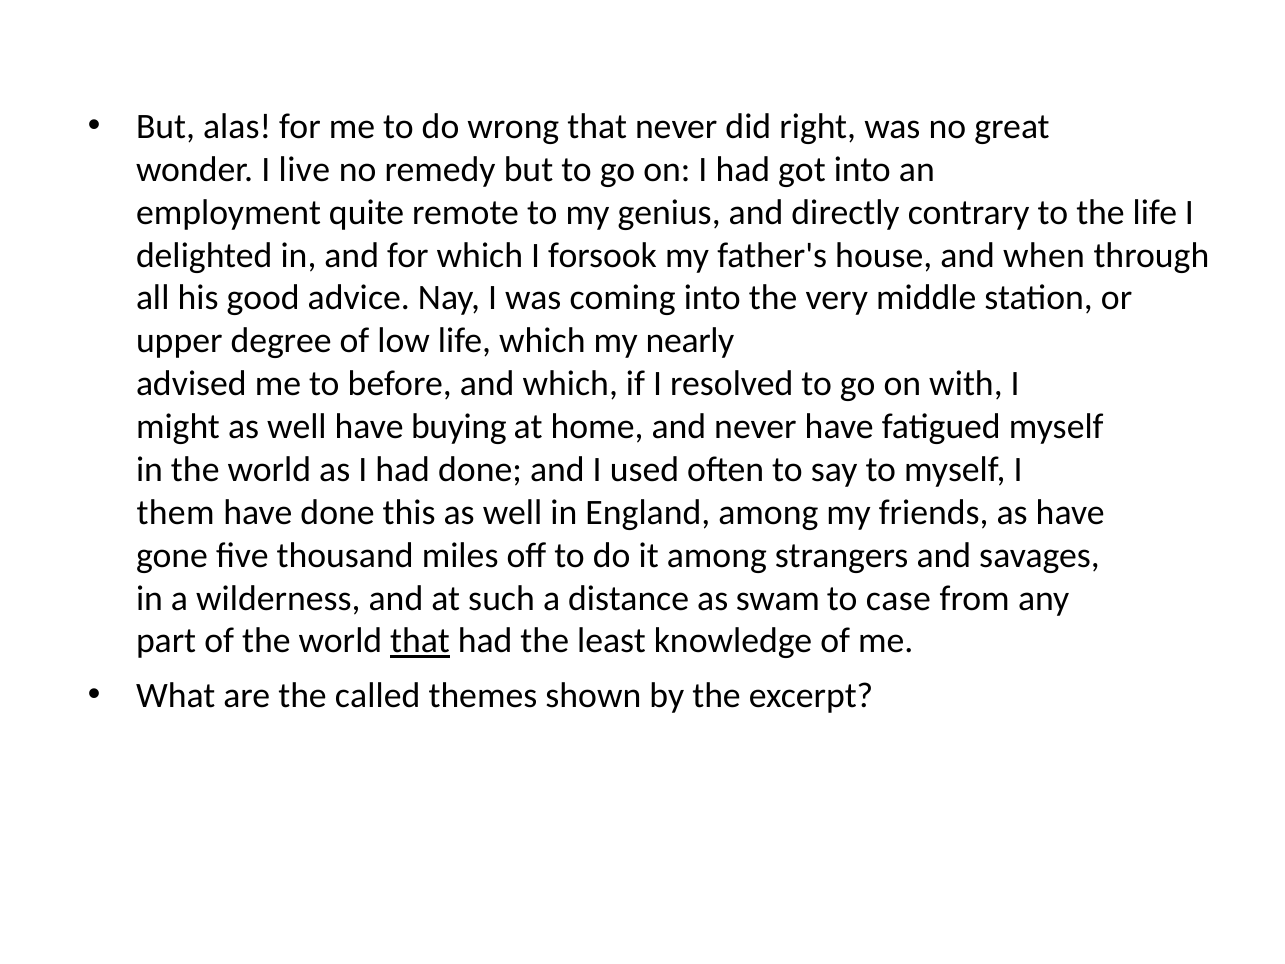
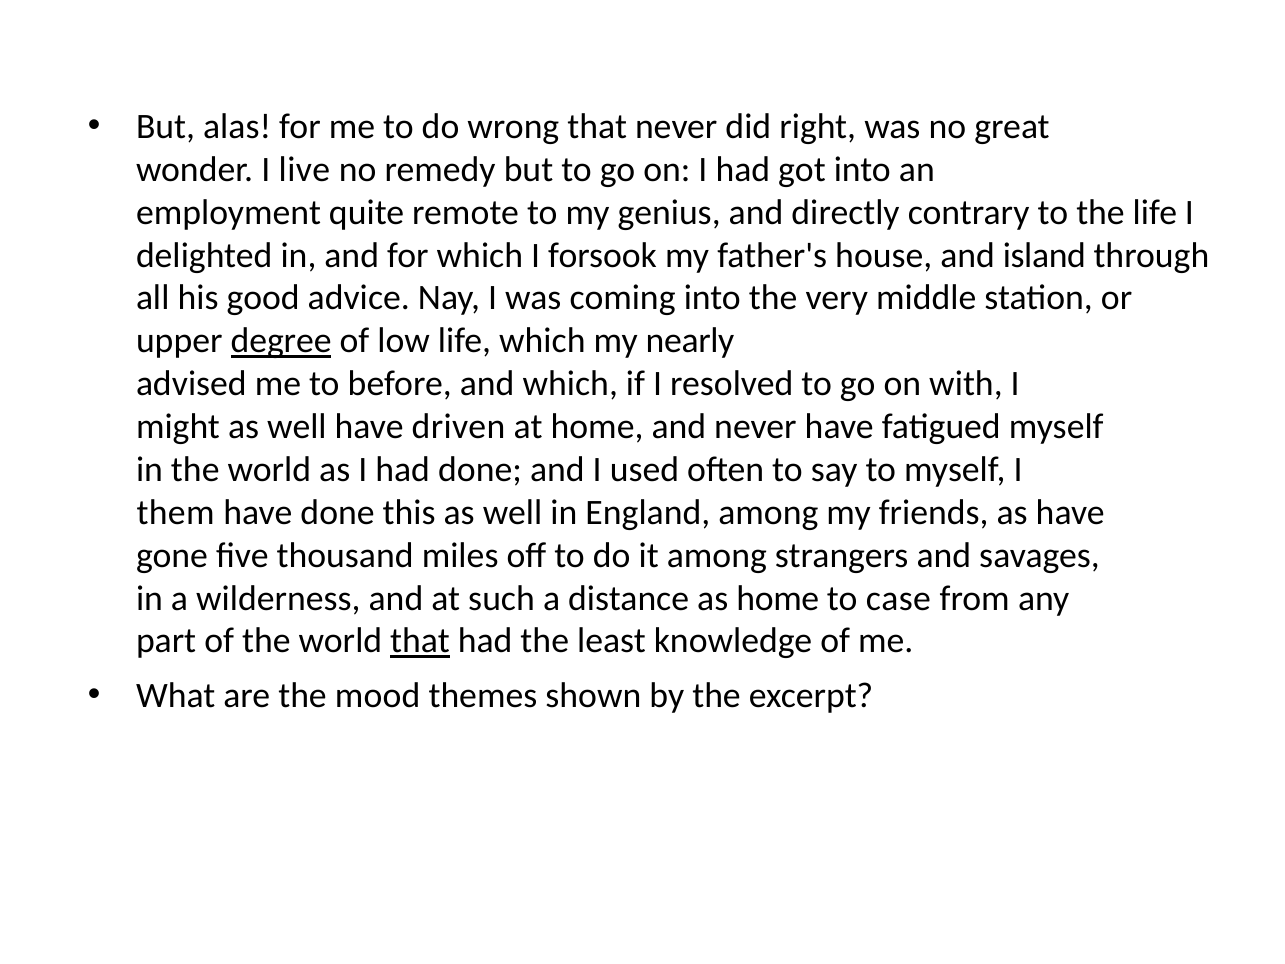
when: when -> island (1044, 255)
degree underline: none -> present (281, 341)
buying: buying -> driven (459, 427)
as swam: swam -> home (778, 598)
called: called -> mood (378, 695)
